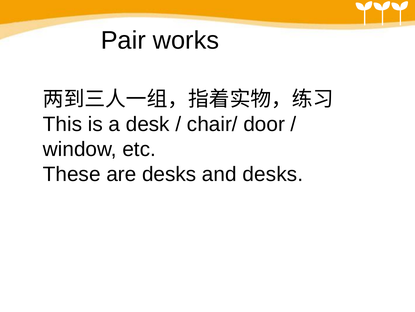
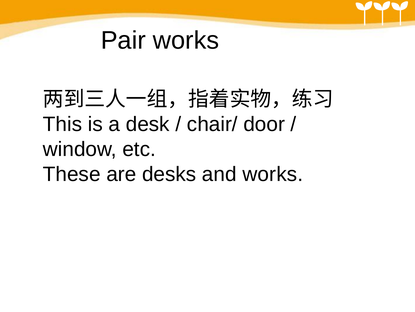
and desks: desks -> works (273, 174)
